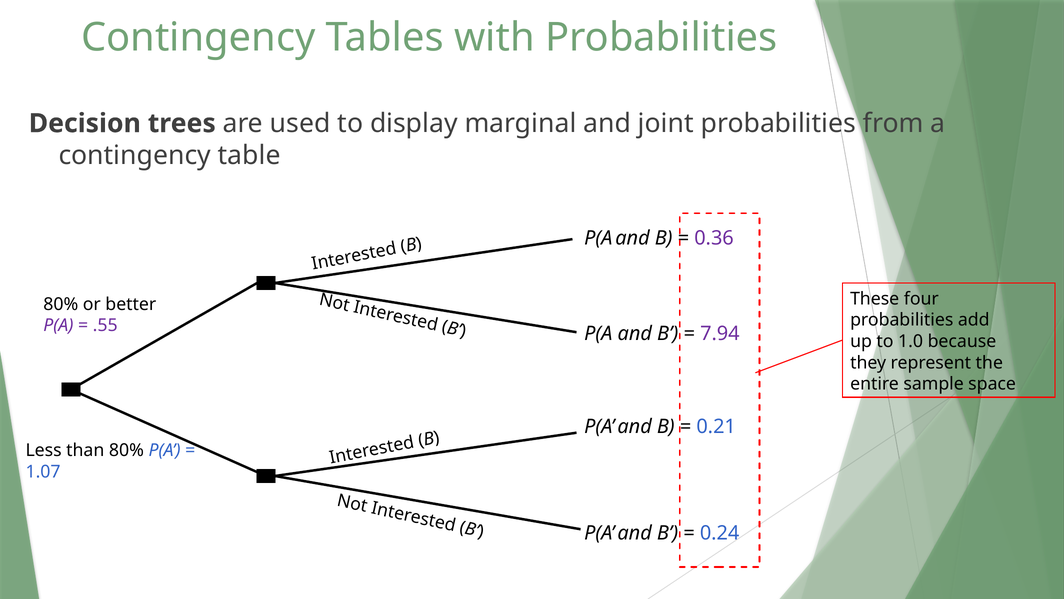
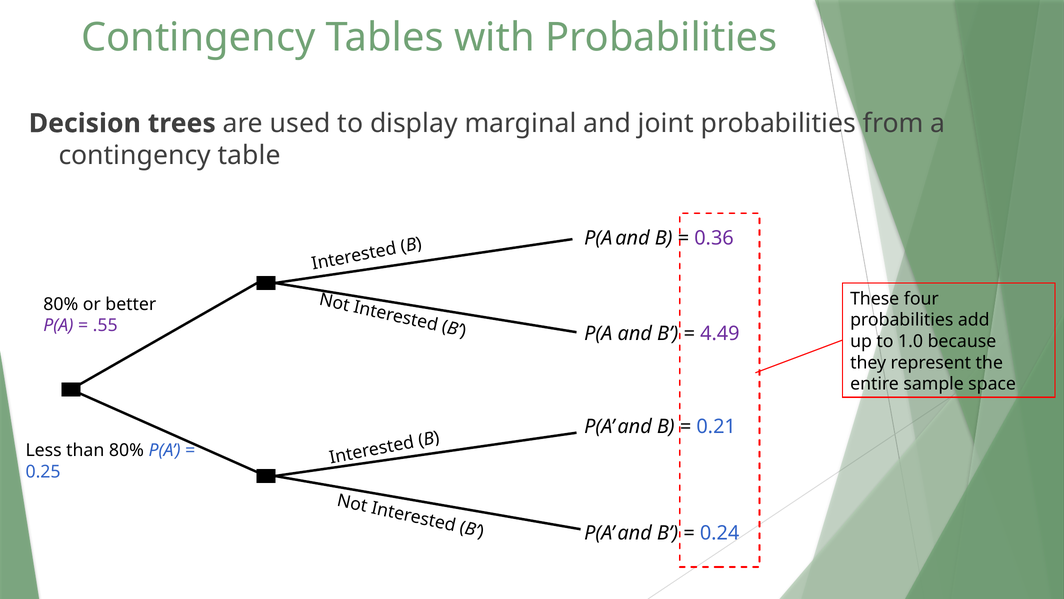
7.94: 7.94 -> 4.49 (720, 333)
1.07: 1.07 -> 0.25 (43, 472)
